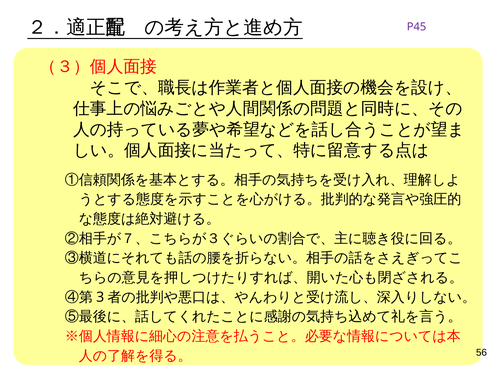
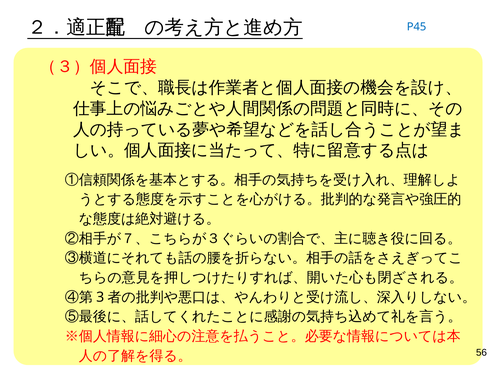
P45 colour: purple -> blue (416, 27)
